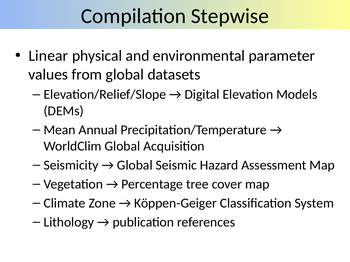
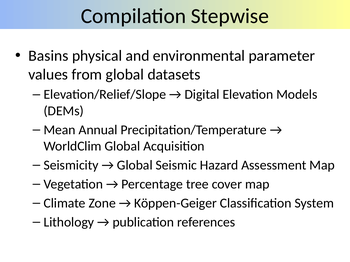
Linear: Linear -> Basins (48, 56)
